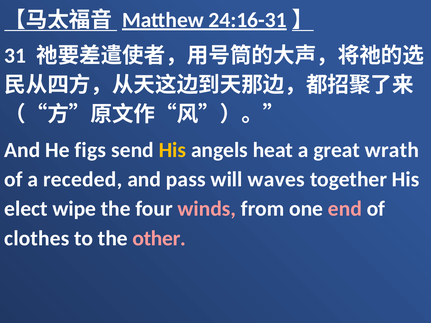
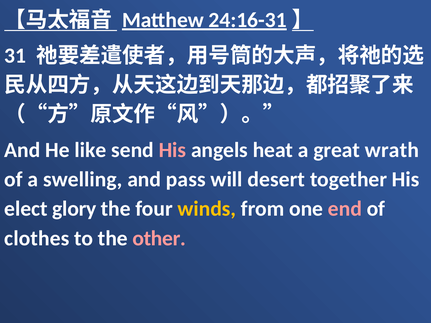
figs: figs -> like (90, 150)
His colour: yellow -> pink (172, 150)
receded: receded -> swelling (83, 180)
waves: waves -> desert (276, 180)
wipe: wipe -> glory (74, 209)
winds colour: pink -> yellow (207, 209)
